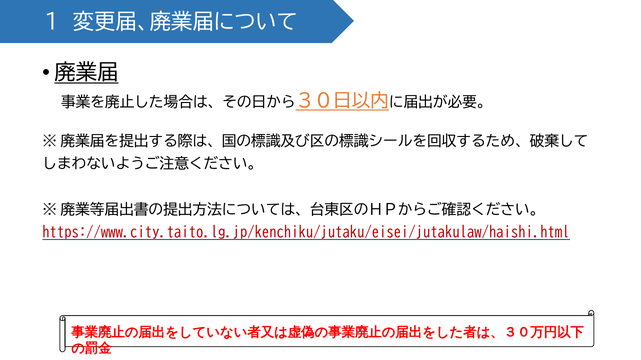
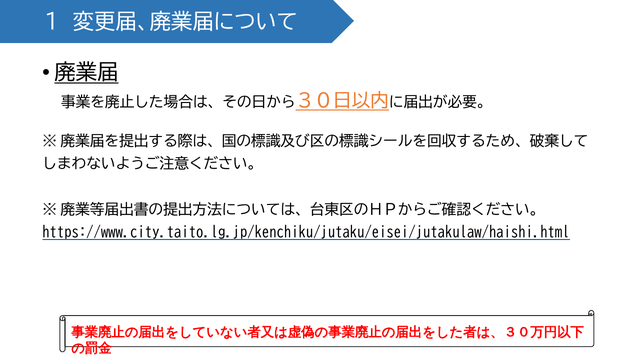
https://www.city.taito.lg.jp/kenchiku/jutaku/eisei/jutakulaw/haishi.html colour: red -> black (306, 233)
